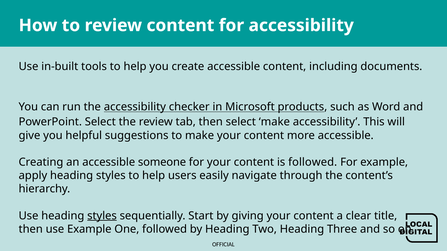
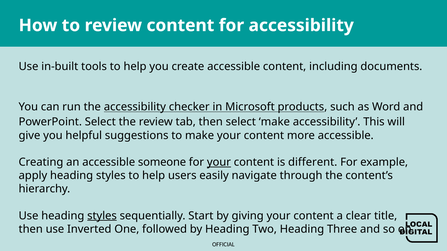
your underline: none -> present (219, 162)
is followed: followed -> different (313, 162)
use Example: Example -> Inverted (89, 229)
